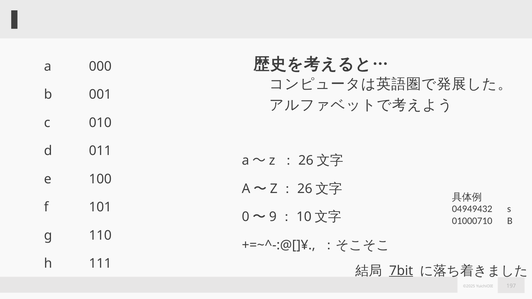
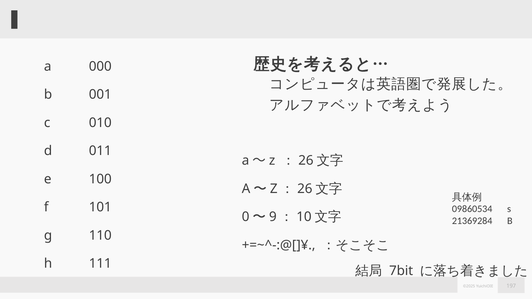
04949432: 04949432 -> 09860534 (472, 209)
01000710: 01000710 -> 21369284 (472, 221)
7bit underline: present -> none (401, 271)
